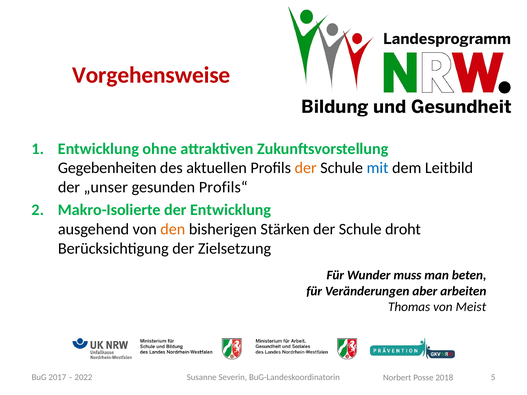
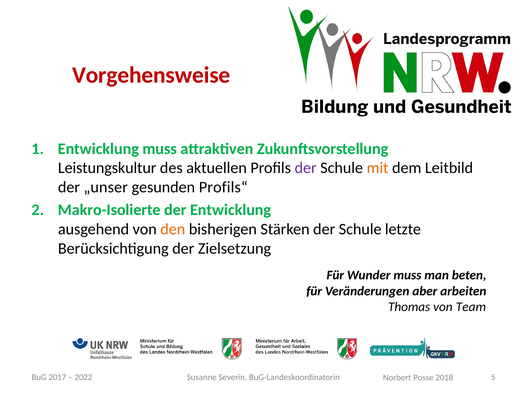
Entwicklung ohne: ohne -> muss (160, 149)
Gegebenheiten: Gegebenheiten -> Leistungskultur (107, 168)
der colour: orange -> purple (306, 168)
mit colour: blue -> orange (378, 168)
droht: droht -> letzte (403, 229)
Meist: Meist -> Team (471, 307)
